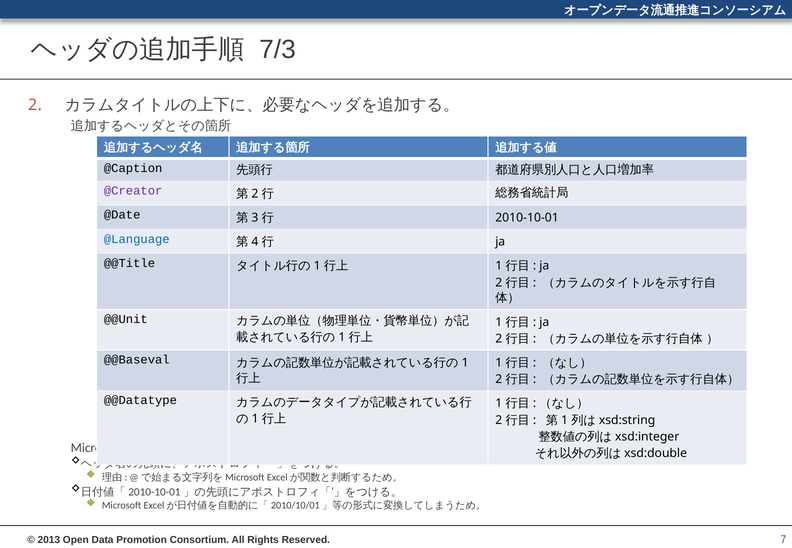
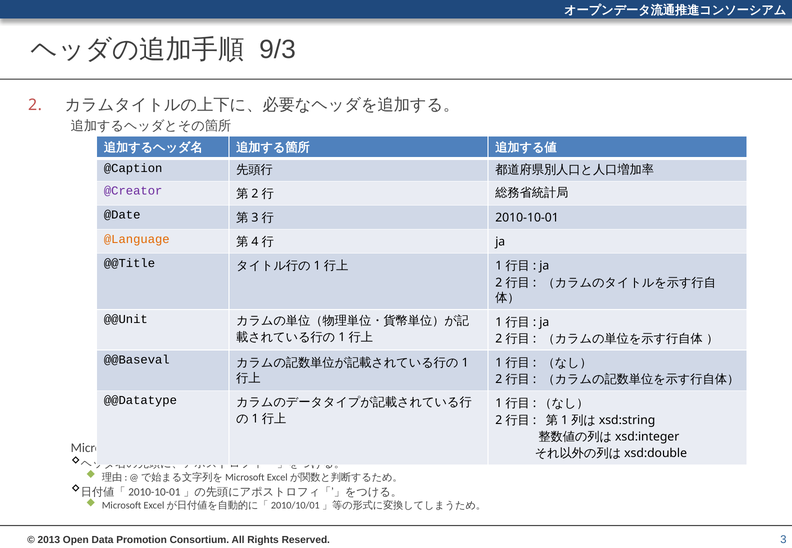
7/3: 7/3 -> 9/3 (278, 49)
@Language colour: blue -> orange (137, 239)
7: 7 -> 3 (783, 540)
